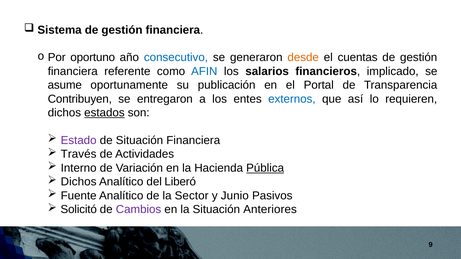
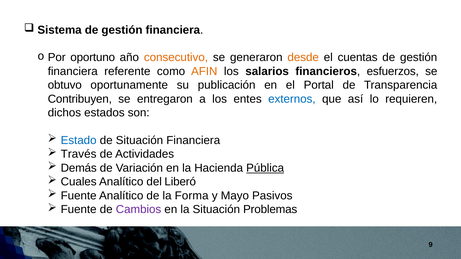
consecutivo colour: blue -> orange (176, 58)
AFIN colour: blue -> orange (204, 71)
implicado: implicado -> esfuerzos (393, 71)
asume: asume -> obtuvo (65, 85)
estados underline: present -> none (104, 113)
Estado colour: purple -> blue (79, 141)
Interno: Interno -> Demás (79, 168)
Dichos: Dichos -> Cuales (79, 182)
Sector: Sector -> Forma (192, 196)
Junio: Junio -> Mayo (235, 196)
Solicitó: Solicitó -> Fuente (79, 210)
Anteriores: Anteriores -> Problemas (270, 210)
